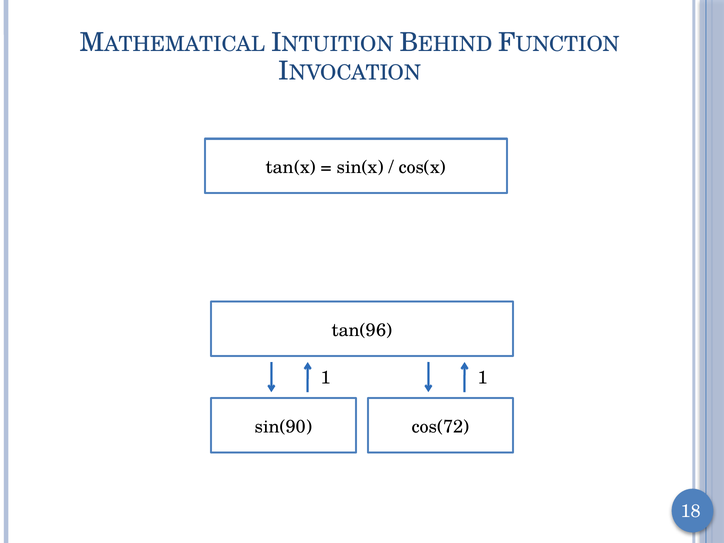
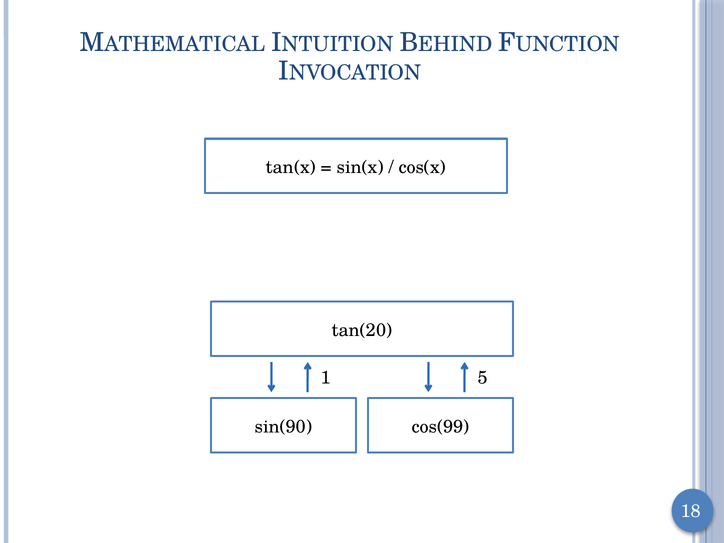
tan(96: tan(96 -> tan(20 (362, 330)
1 1: 1 -> 5 (483, 378)
cos(72: cos(72 -> cos(99 (440, 427)
